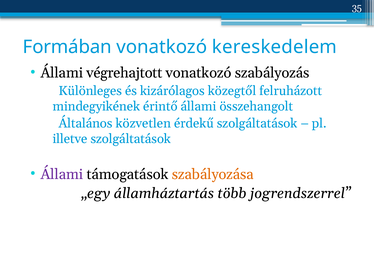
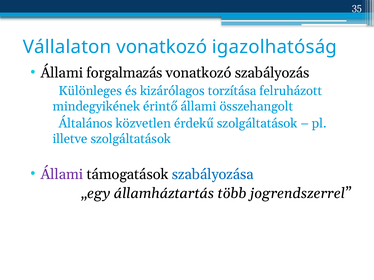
Formában: Formában -> Vállalaton (67, 47)
kereskedelem: kereskedelem -> igazolhatóság (274, 47)
végrehajtott: végrehajtott -> forgalmazás (124, 73)
közegtől: közegtől -> torzítása (232, 91)
szabályozása colour: orange -> blue (213, 175)
